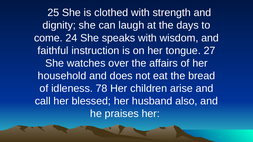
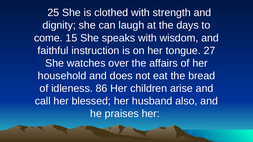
24: 24 -> 15 (71, 38)
78: 78 -> 86 (102, 89)
